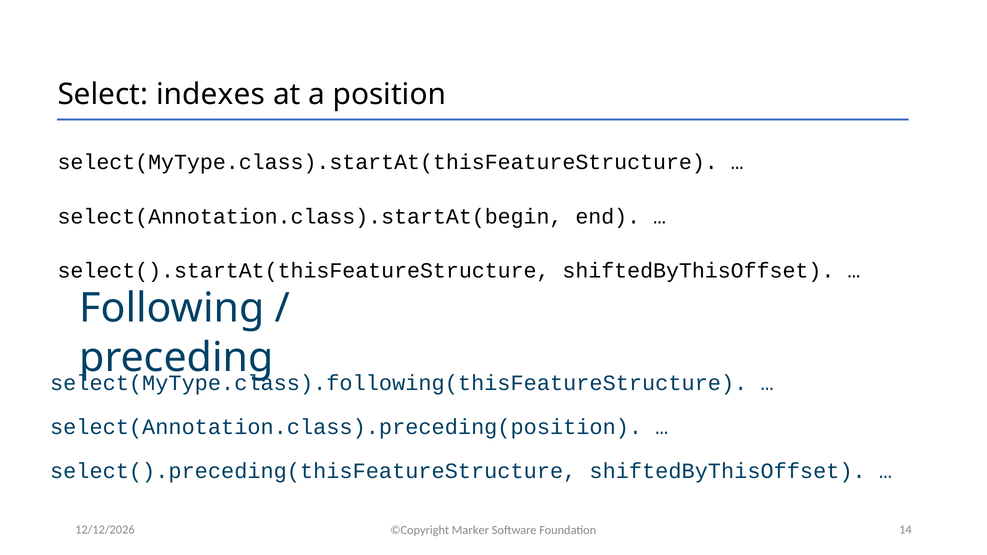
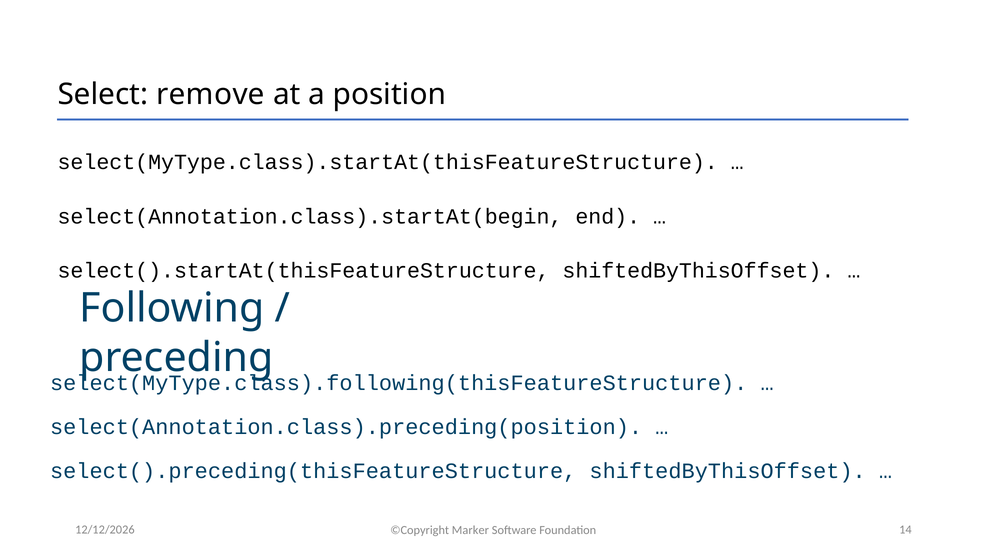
indexes: indexes -> remove (211, 95)
